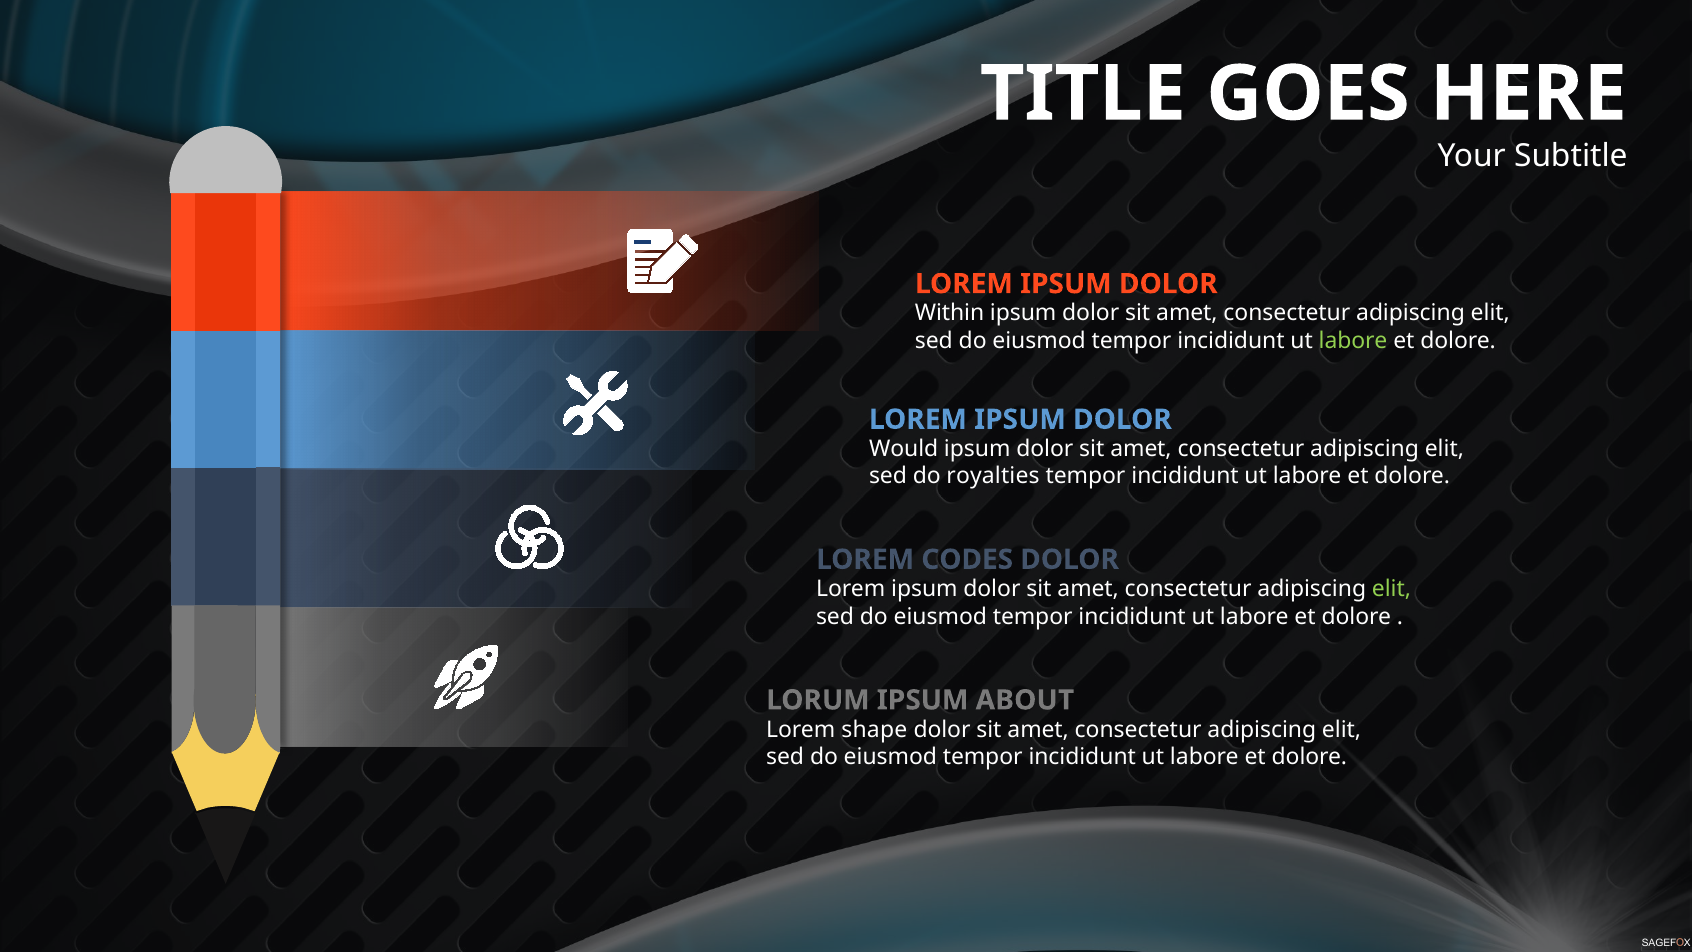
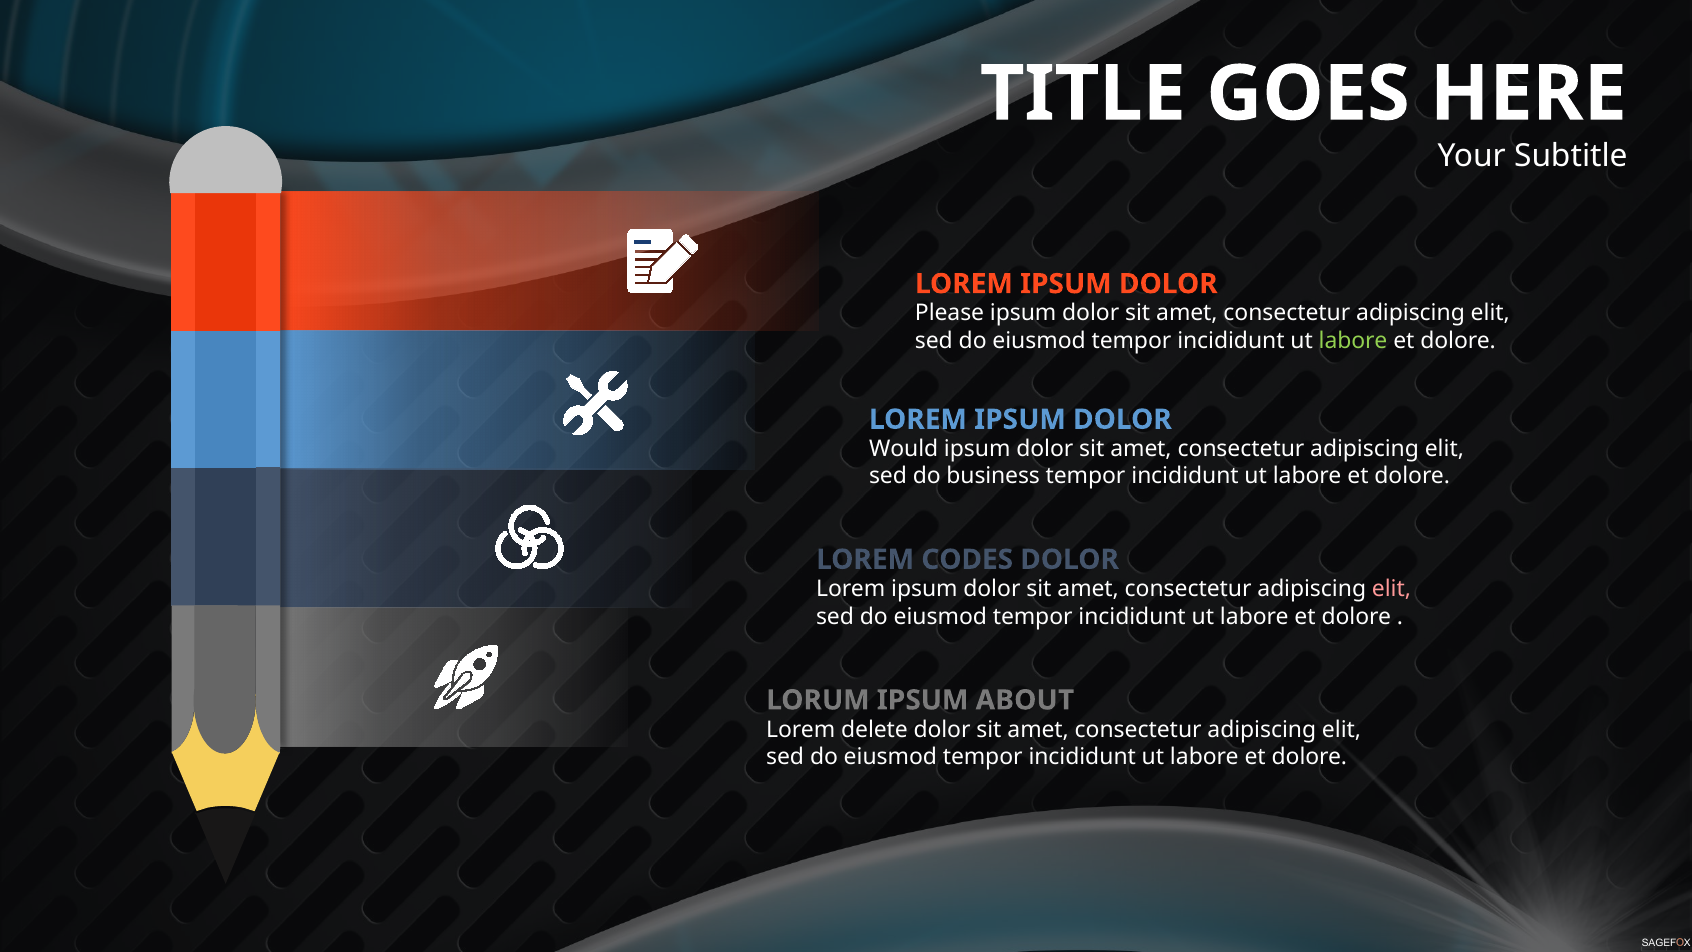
Within: Within -> Please (950, 313)
royalties: royalties -> business (993, 476)
elit colour: light green -> pink (1391, 589)
shape: shape -> delete (874, 729)
